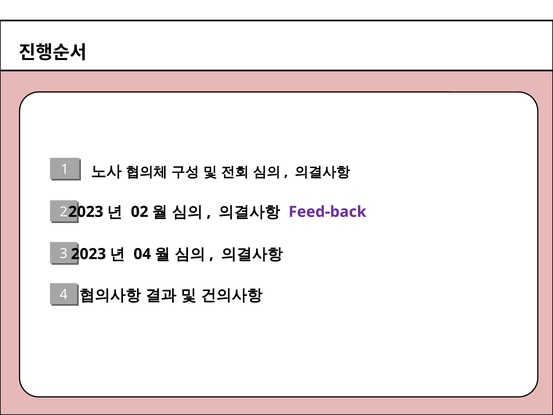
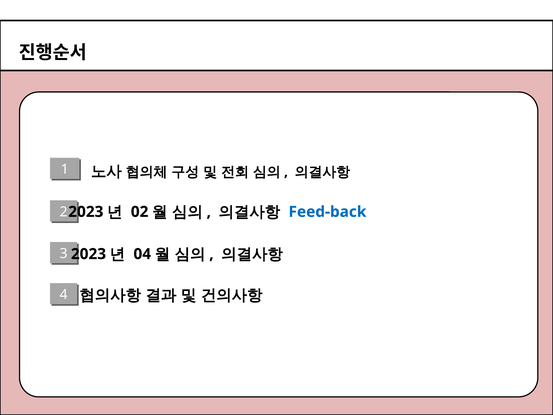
Feed-back colour: purple -> blue (327, 212)
